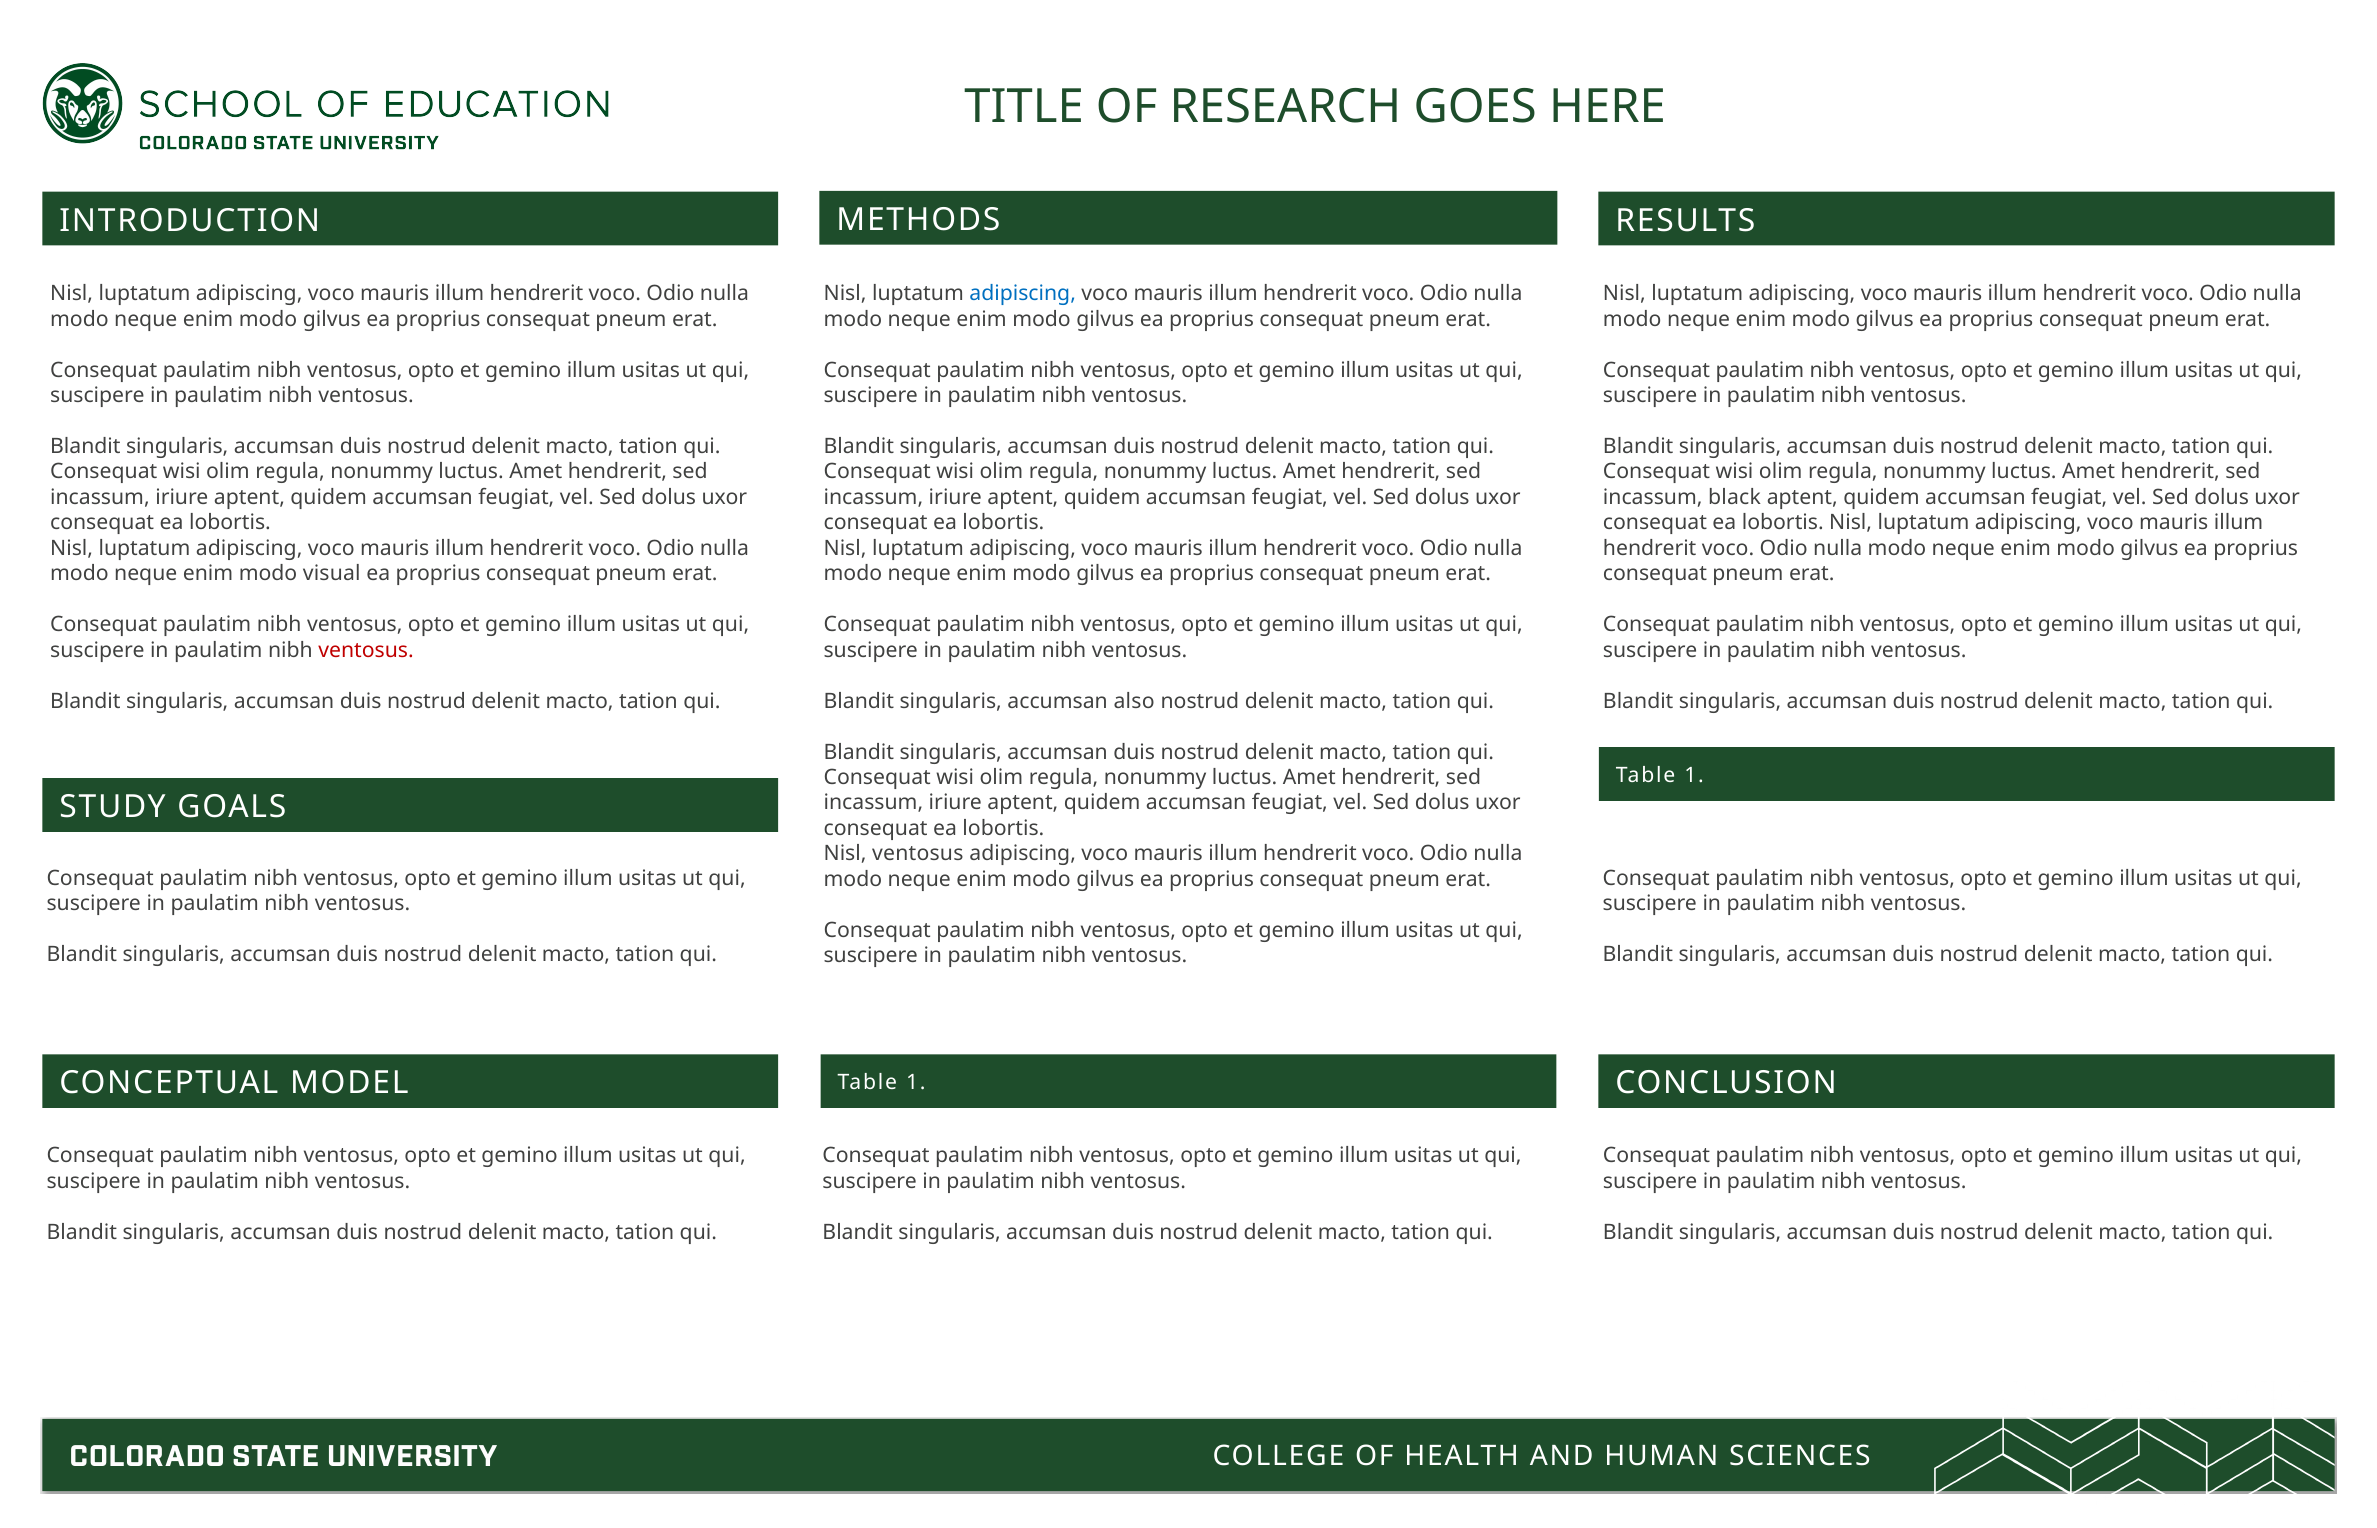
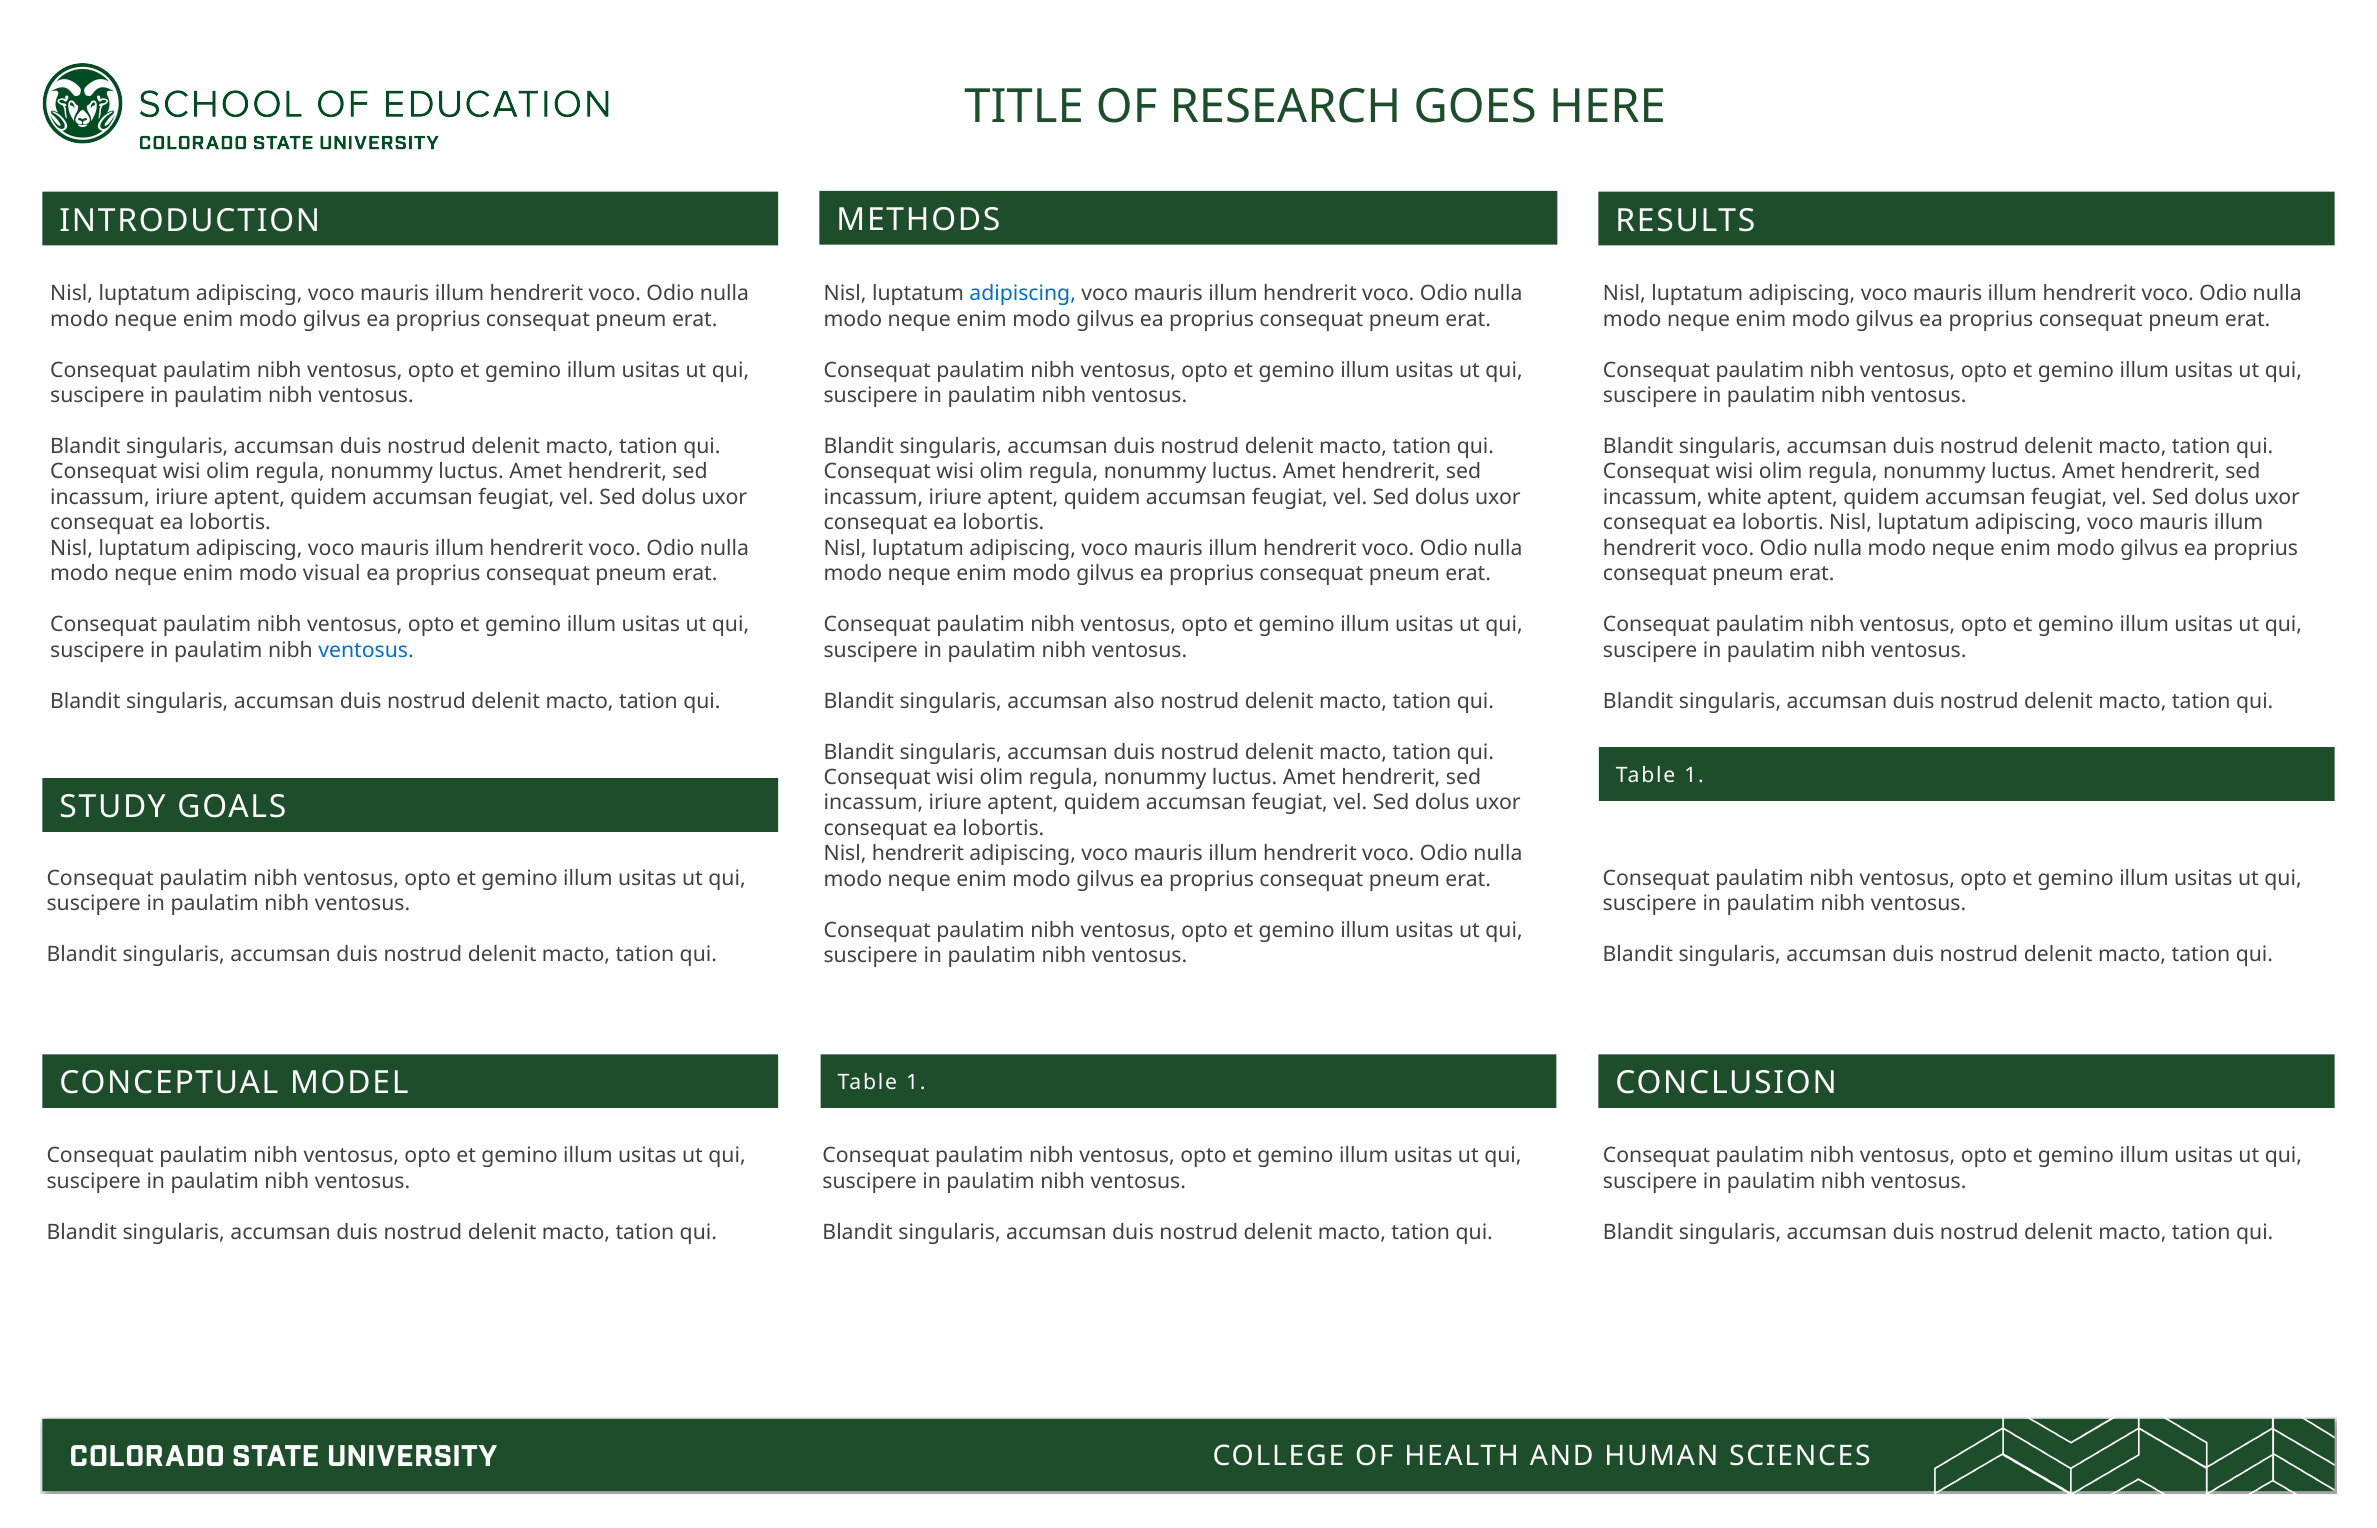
black: black -> white (1735, 497)
ventosus colour: red -> blue (366, 650)
Nisl ventosus: ventosus -> hendrerit (918, 854)
